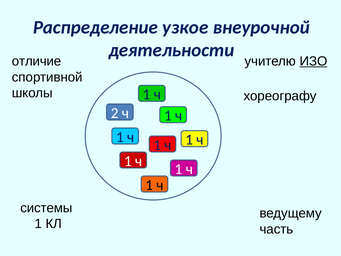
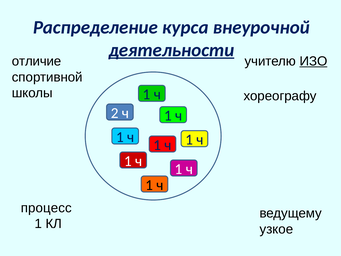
узкое: узкое -> курса (185, 27)
деятельности underline: none -> present (172, 50)
системы: системы -> процесс (46, 208)
часть: часть -> узкое (276, 229)
